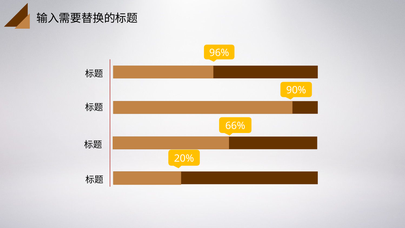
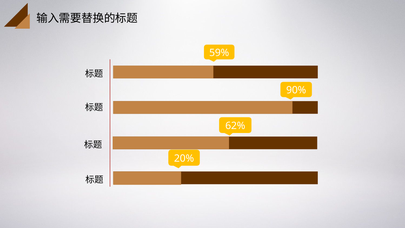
96%: 96% -> 59% (219, 53)
66%: 66% -> 62% (235, 126)
